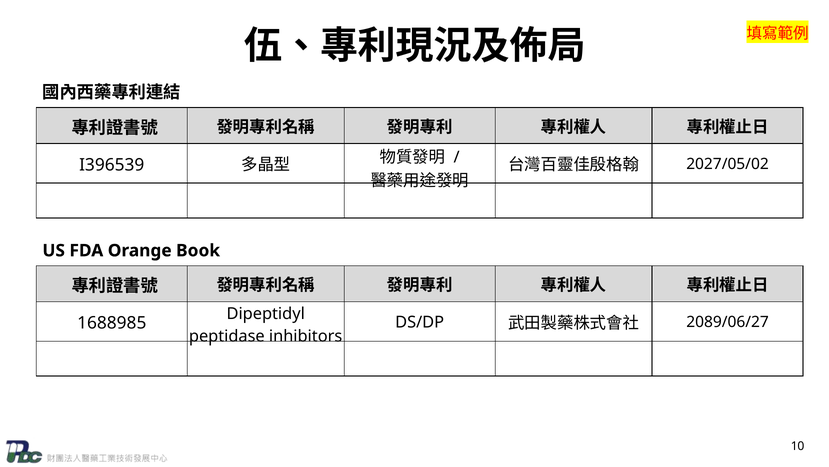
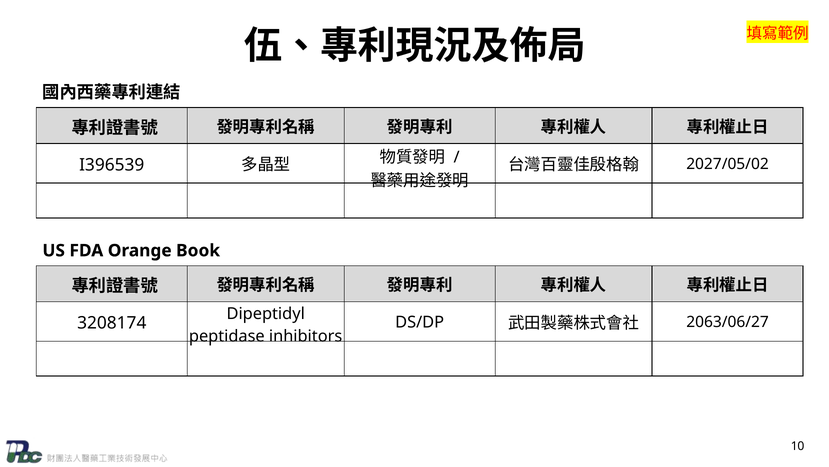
2089/06/27: 2089/06/27 -> 2063/06/27 (728, 322)
1688985: 1688985 -> 3208174 (112, 323)
